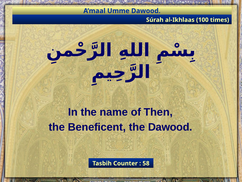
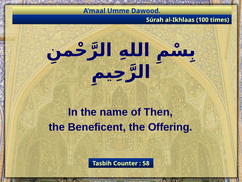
the Dawood: Dawood -> Offering (170, 127)
